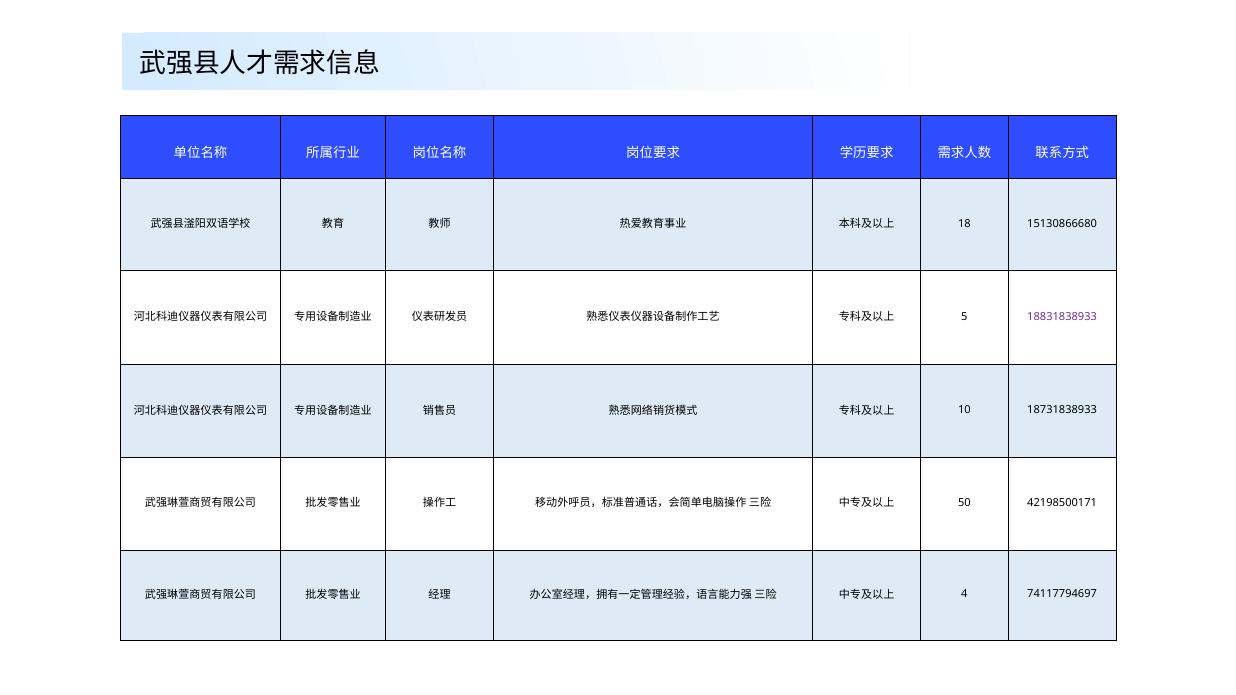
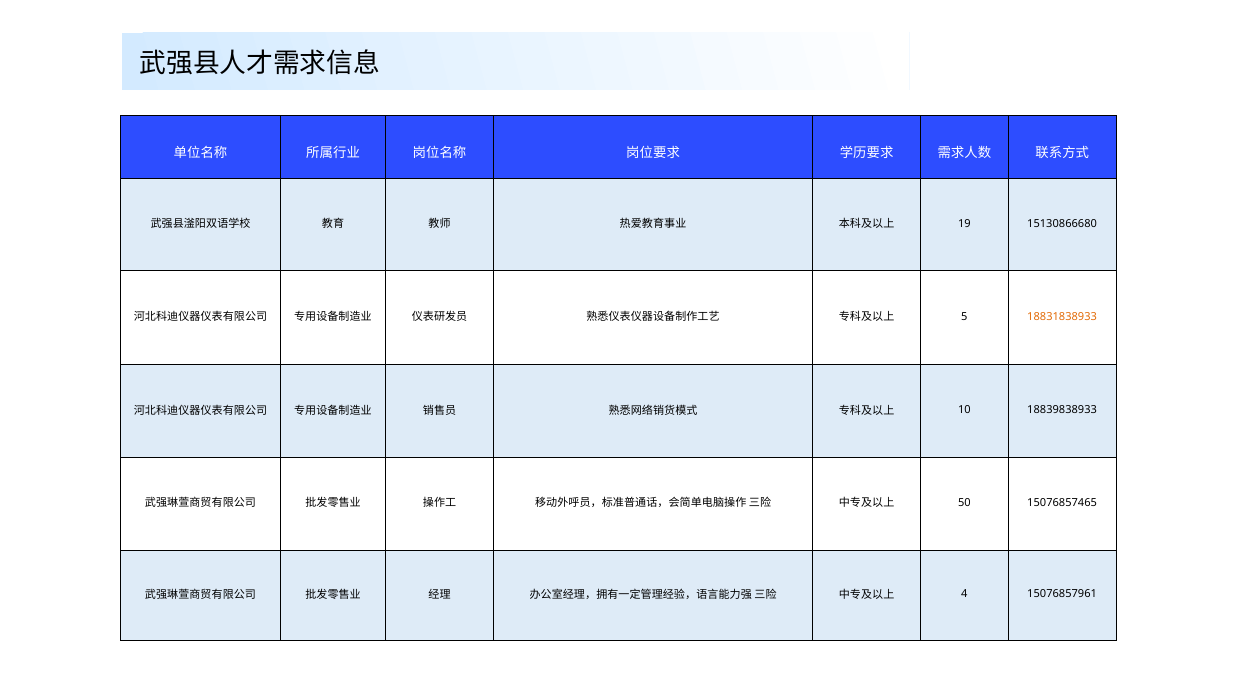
18: 18 -> 19 (964, 224)
18831838933 colour: purple -> orange (1062, 317)
18731838933: 18731838933 -> 18839838933 (1062, 410)
42198500171: 42198500171 -> 15076857465 (1062, 503)
74117794697: 74117794697 -> 15076857961 (1062, 594)
